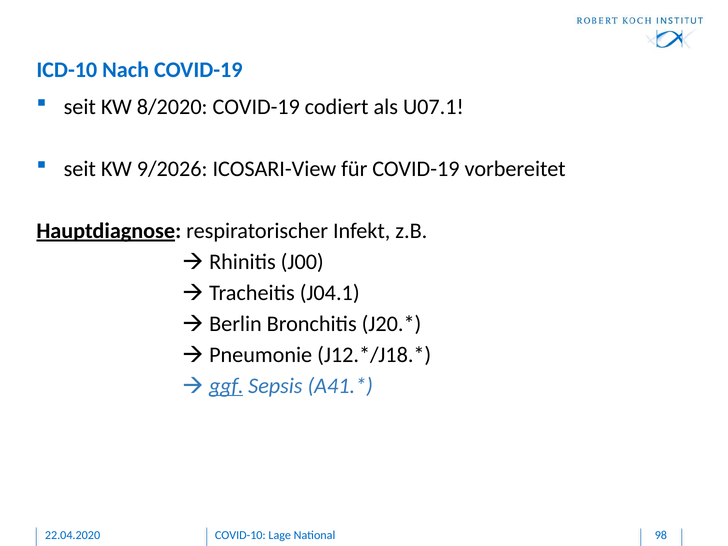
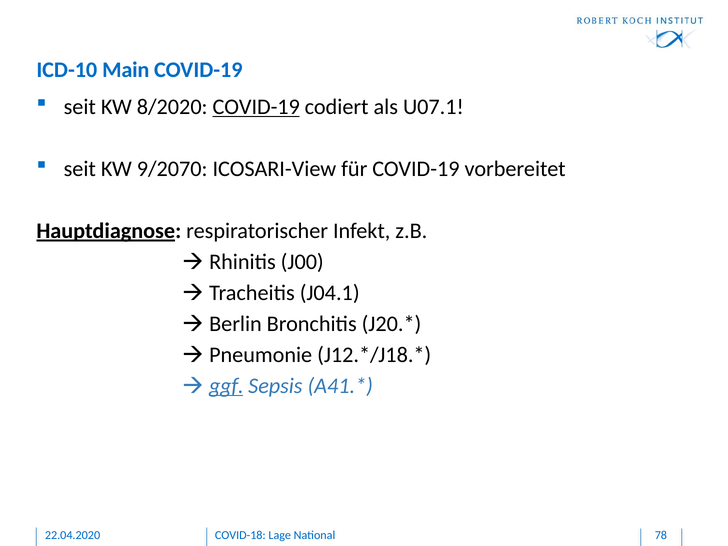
Nach: Nach -> Main (126, 70)
COVID-19 underline: none -> present (256, 107)
9/2026: 9/2026 -> 9/2070 (172, 169)
COVID-10: COVID-10 -> COVID-18 (240, 535)
98: 98 -> 78 (661, 535)
